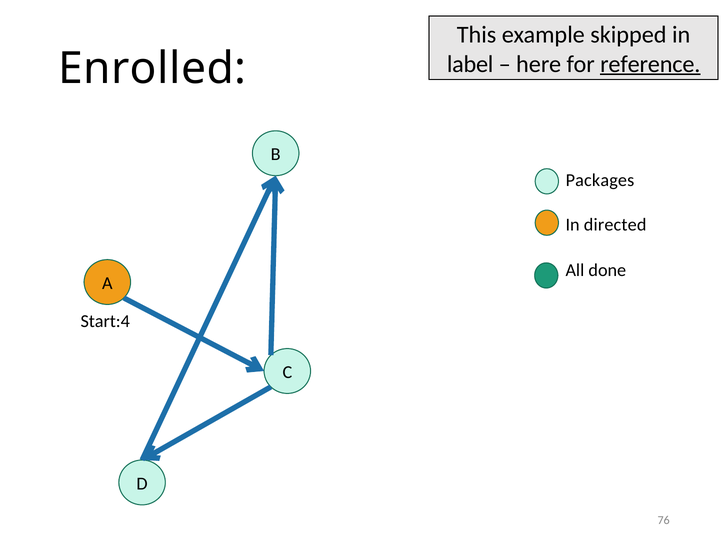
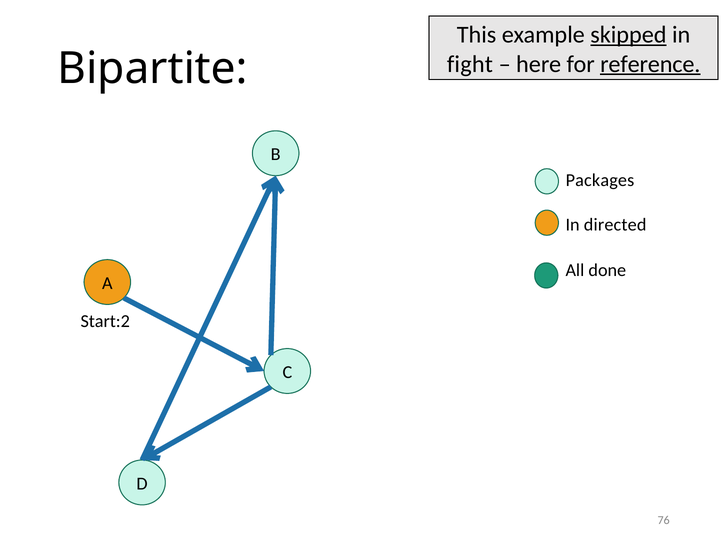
skipped underline: none -> present (628, 35)
label: label -> fight (470, 64)
Enrolled: Enrolled -> Bipartite (152, 69)
Start:4: Start:4 -> Start:2 (105, 322)
